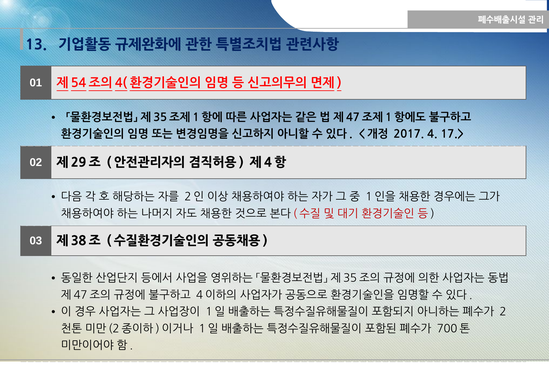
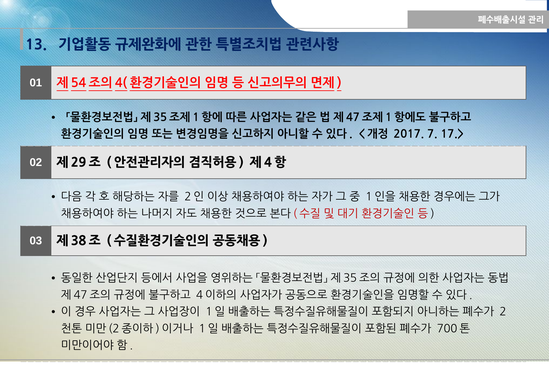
4: 4 -> 7 (432, 134)
